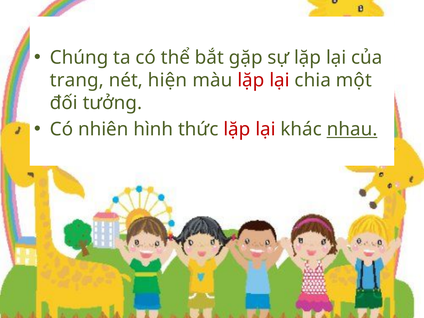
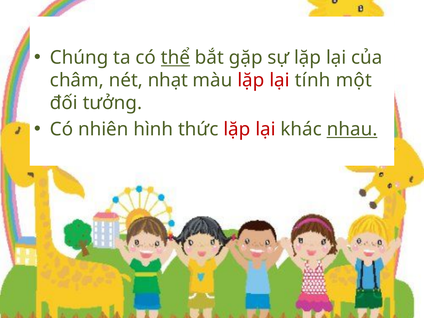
thể underline: none -> present (175, 58)
trang: trang -> châm (77, 80)
hiện: hiện -> nhạt (168, 80)
chia: chia -> tính (313, 80)
